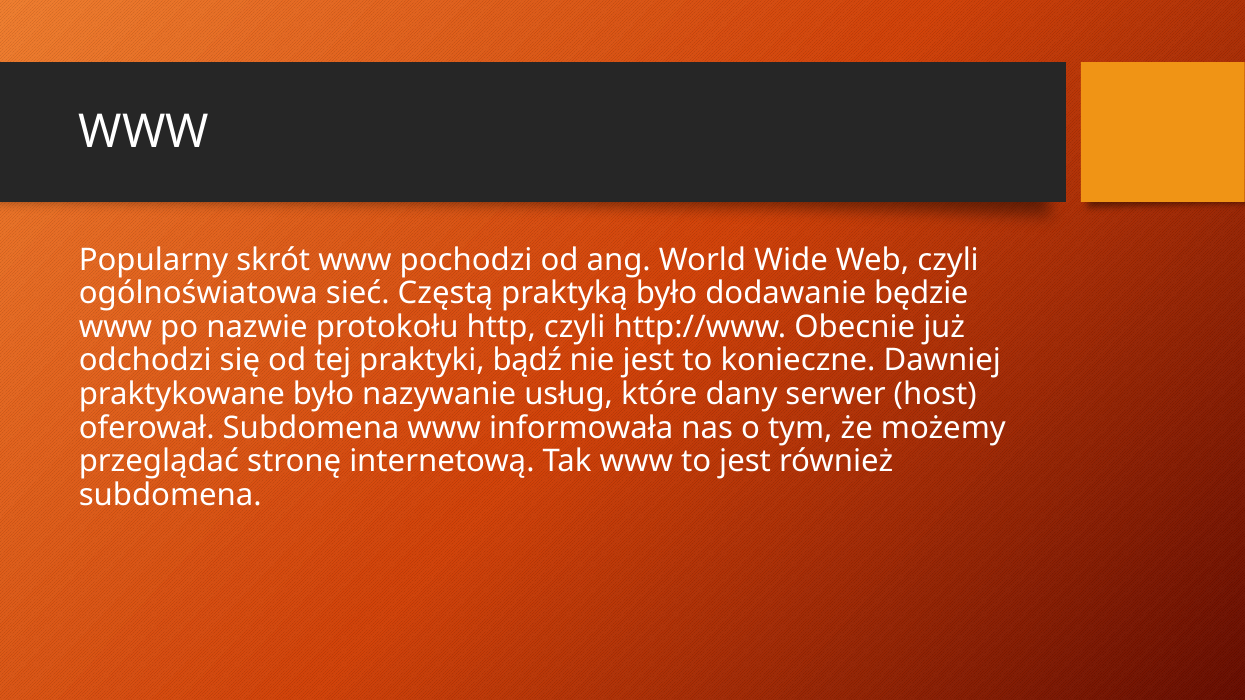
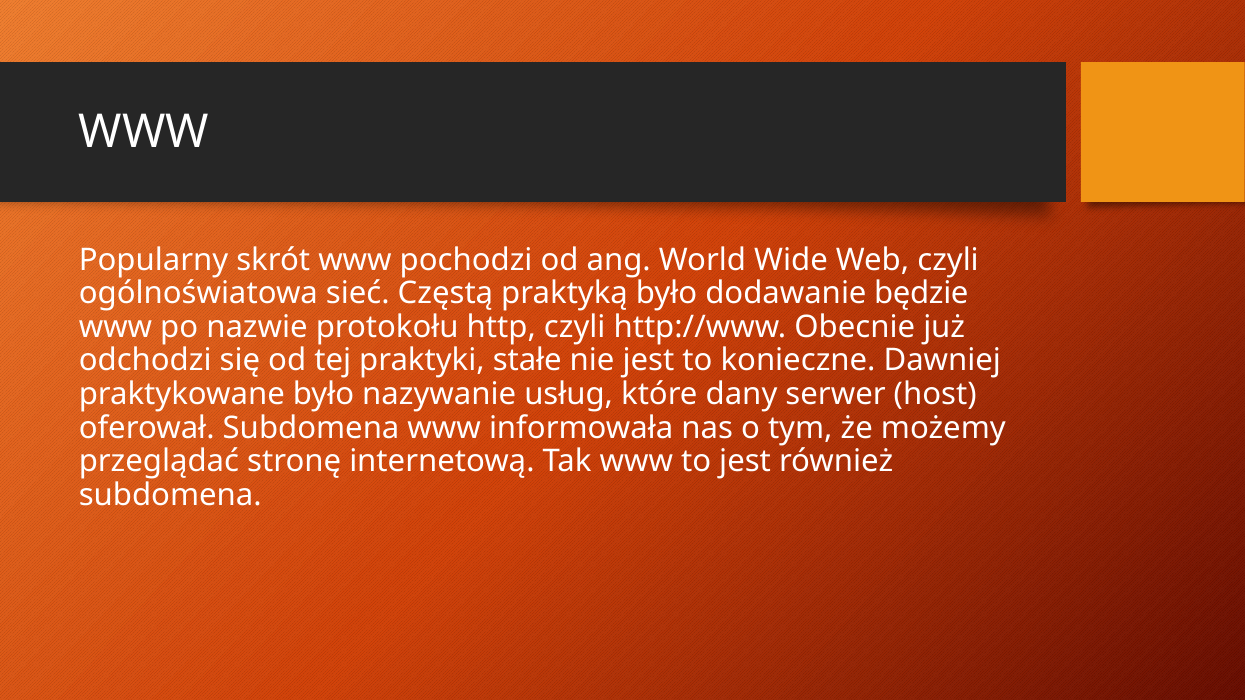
bądź: bądź -> stałe (527, 361)
